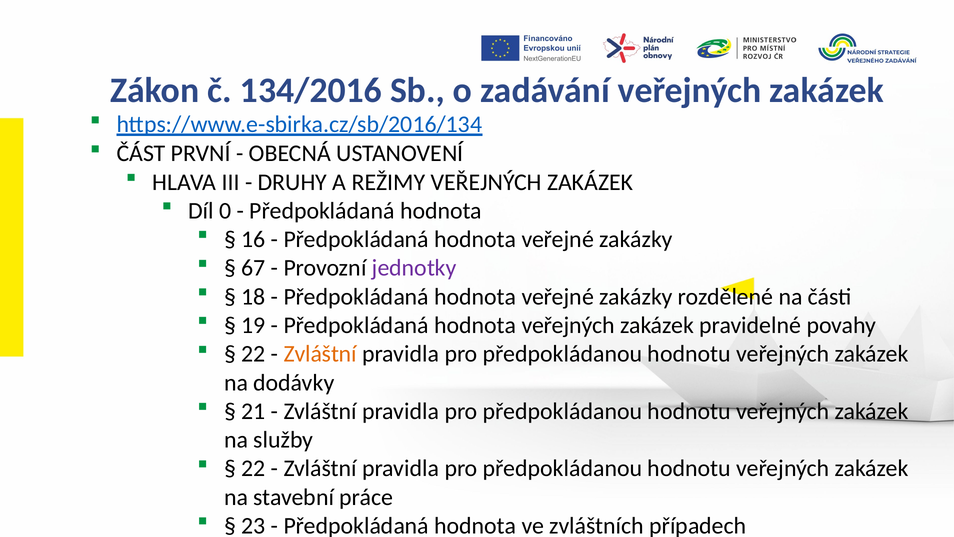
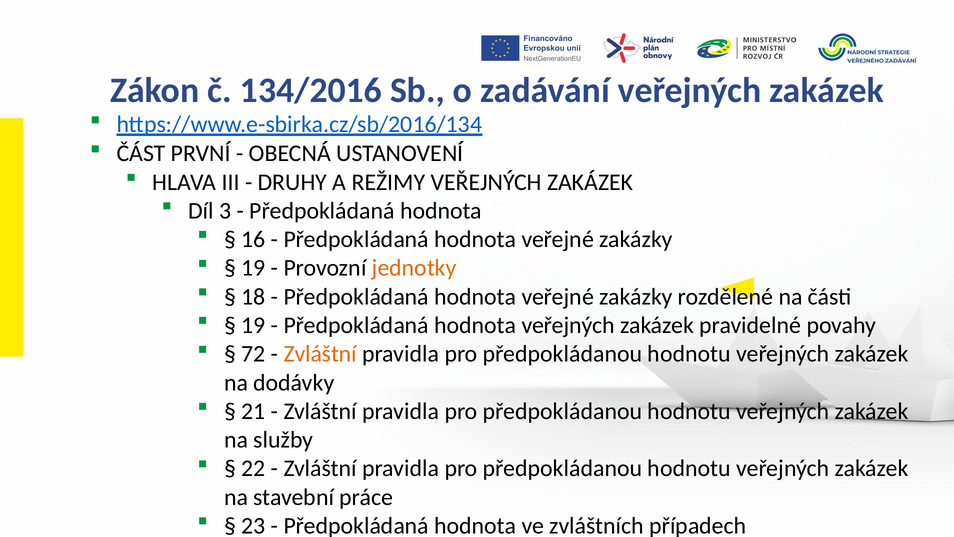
0: 0 -> 3 (225, 211)
67: 67 -> 19 (253, 268)
jednotky colour: purple -> orange (414, 268)
22: 22 -> 72 (253, 354)
